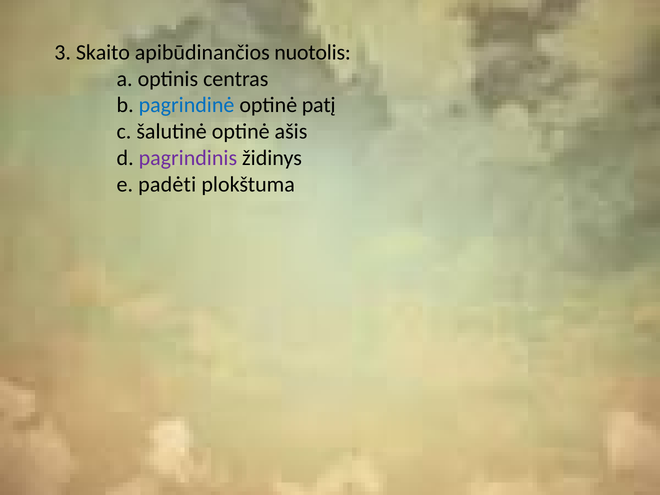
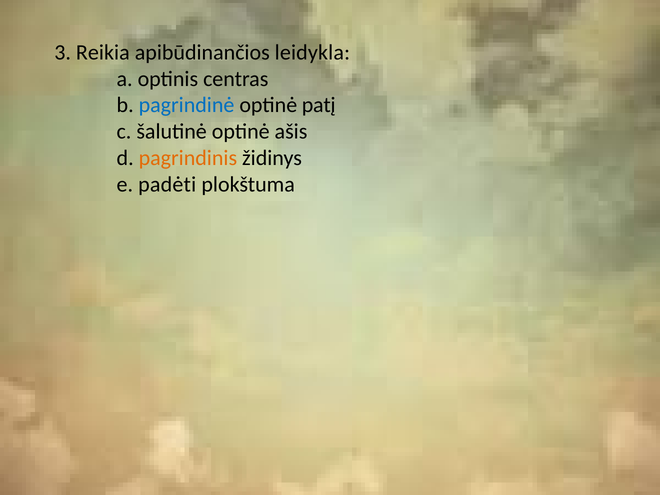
Skaito: Skaito -> Reikia (103, 52)
nuotolis: nuotolis -> leidykla (312, 52)
pagrindinis colour: purple -> orange (188, 158)
